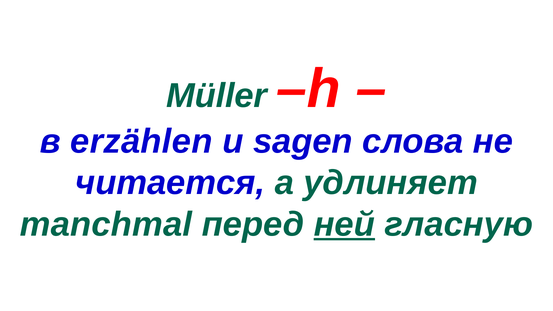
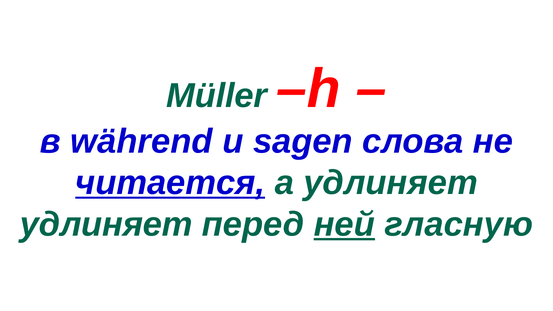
erzählen: erzählen -> während (141, 141)
читается underline: none -> present (170, 183)
manchmal: manchmal -> удлиняет (106, 224)
